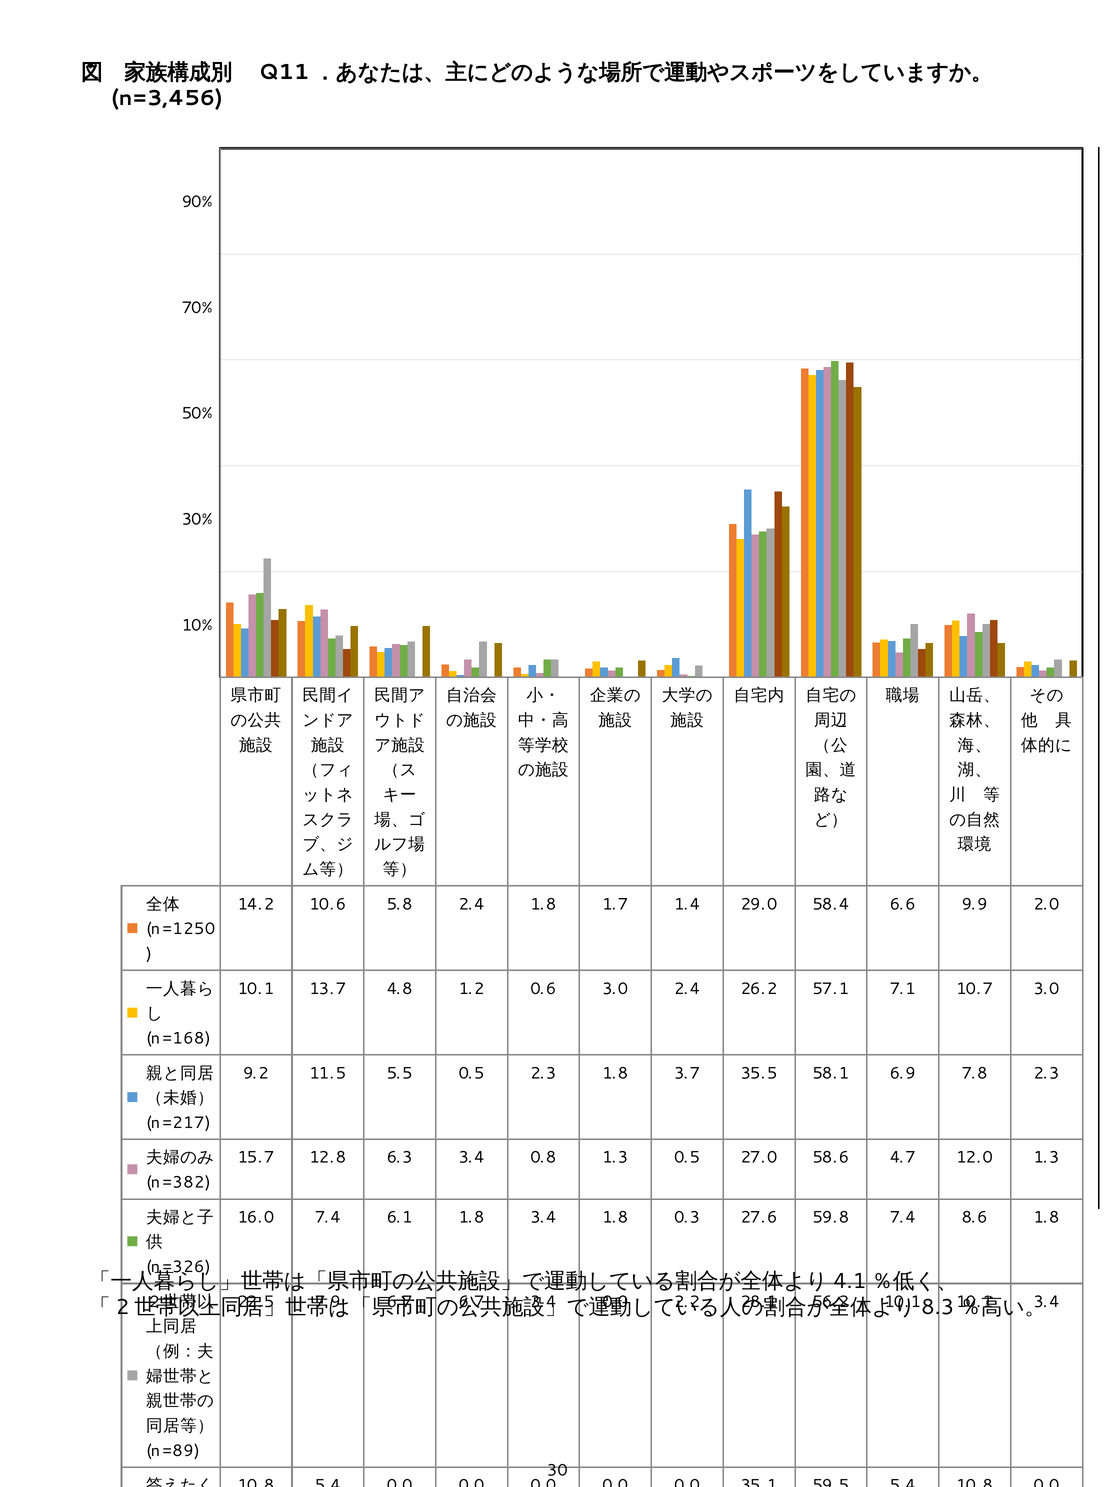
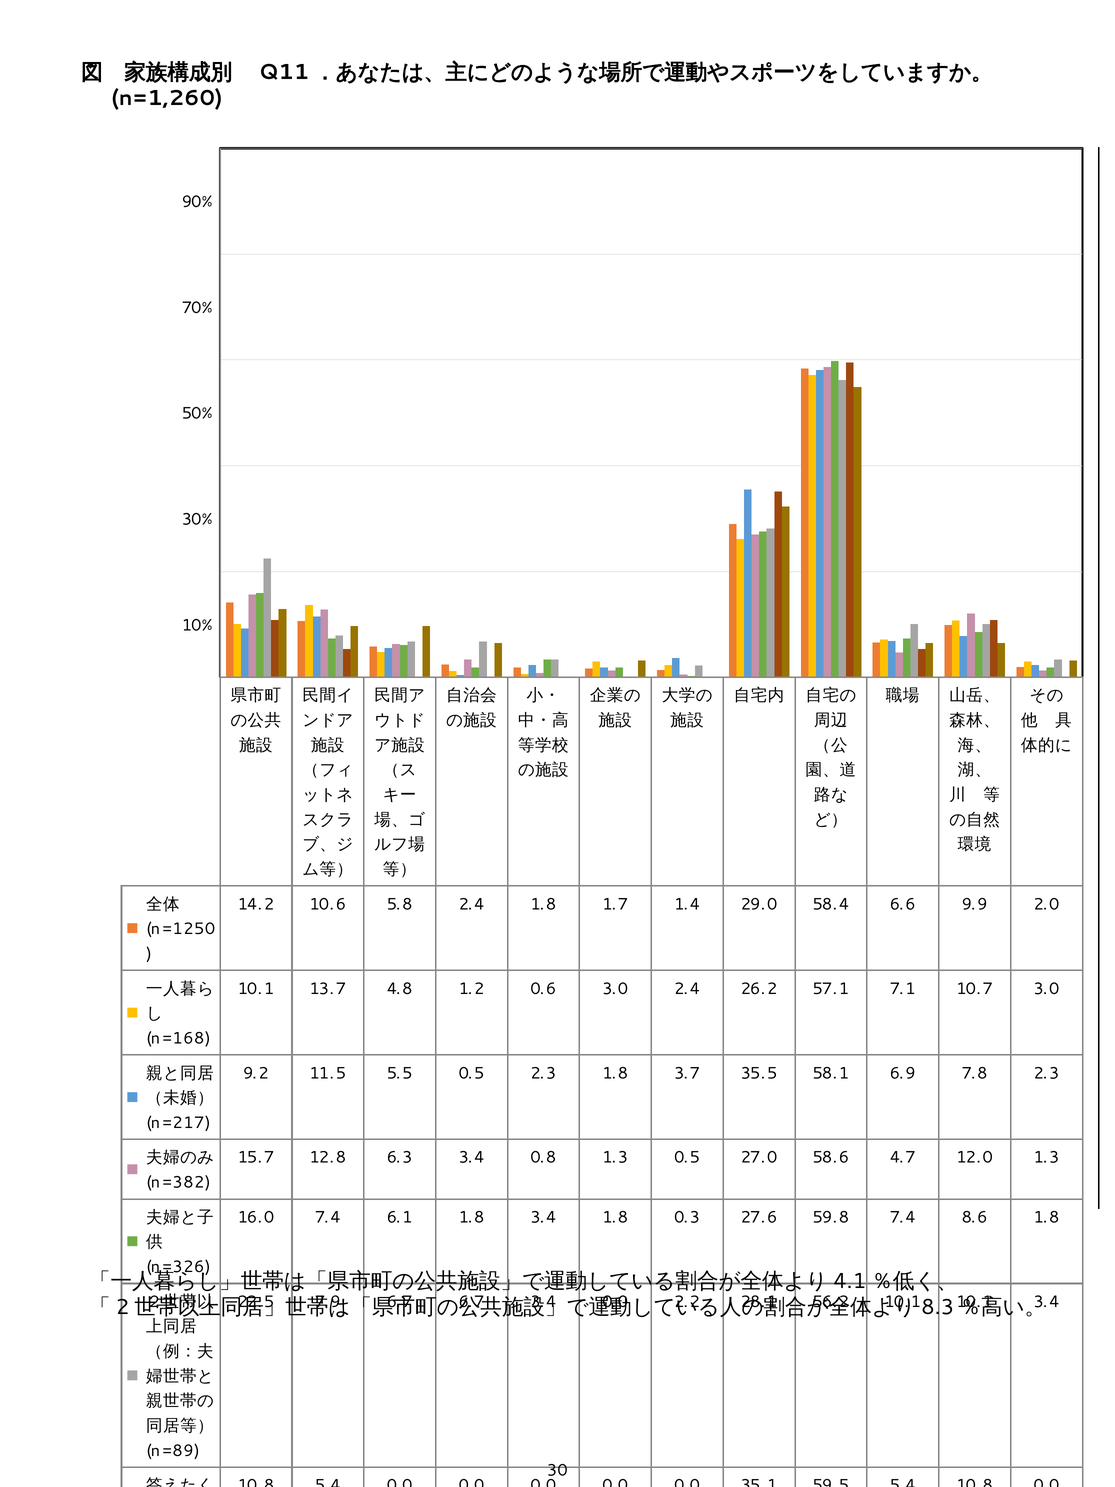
n=3,456: n=3,456 -> n=1,260 (167, 98)
